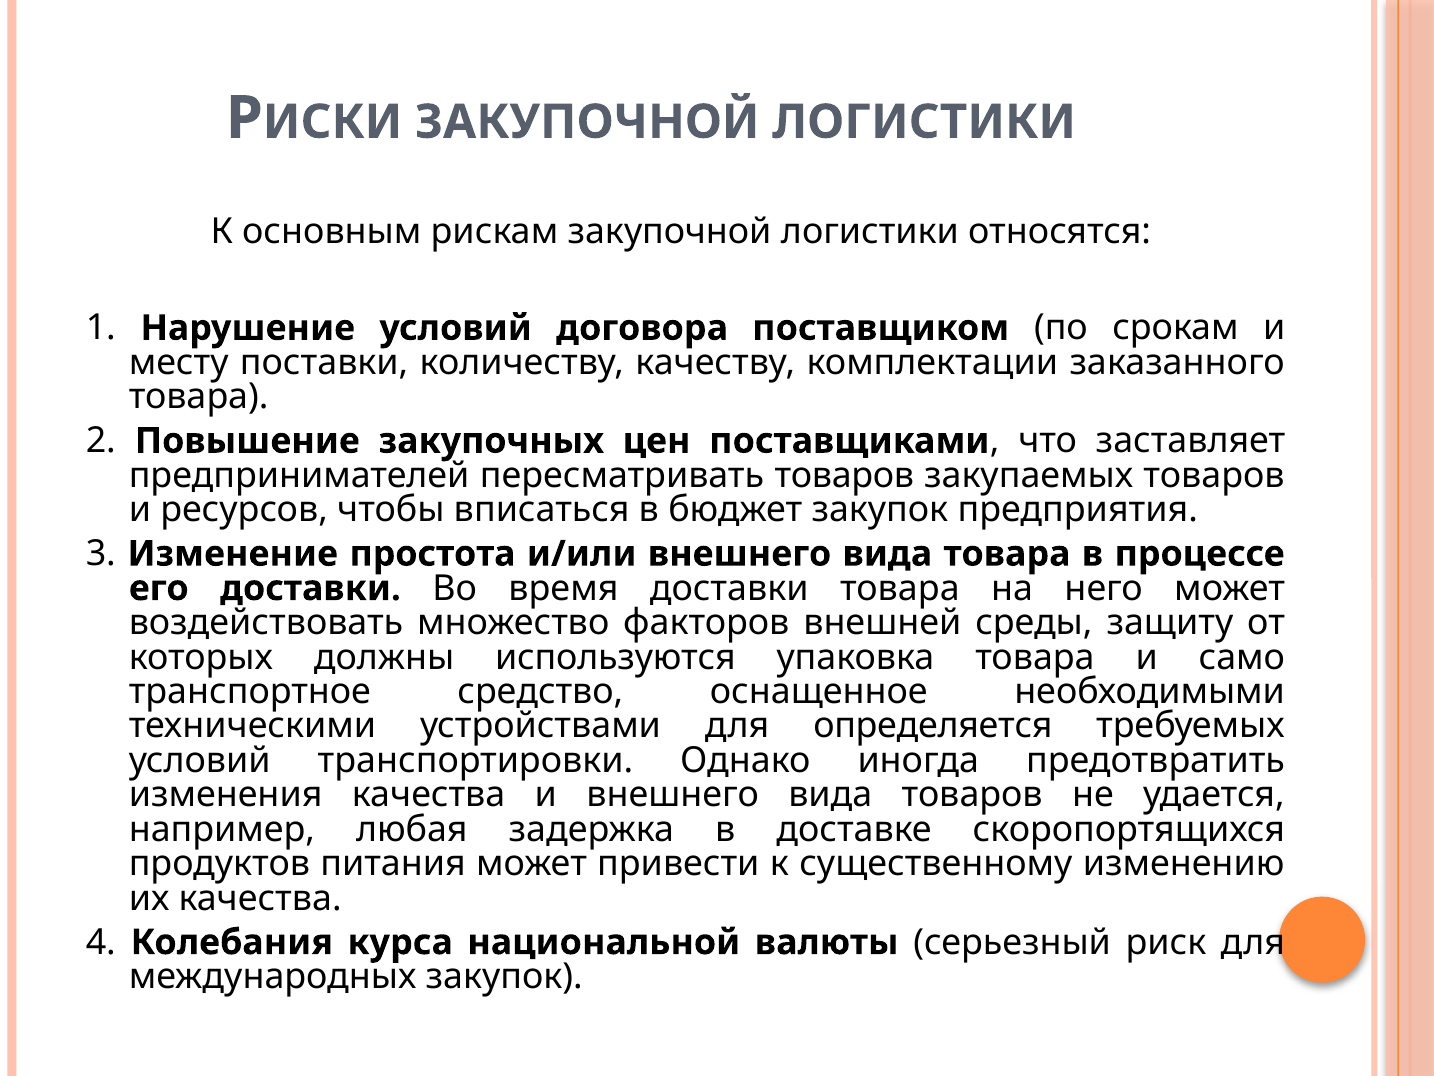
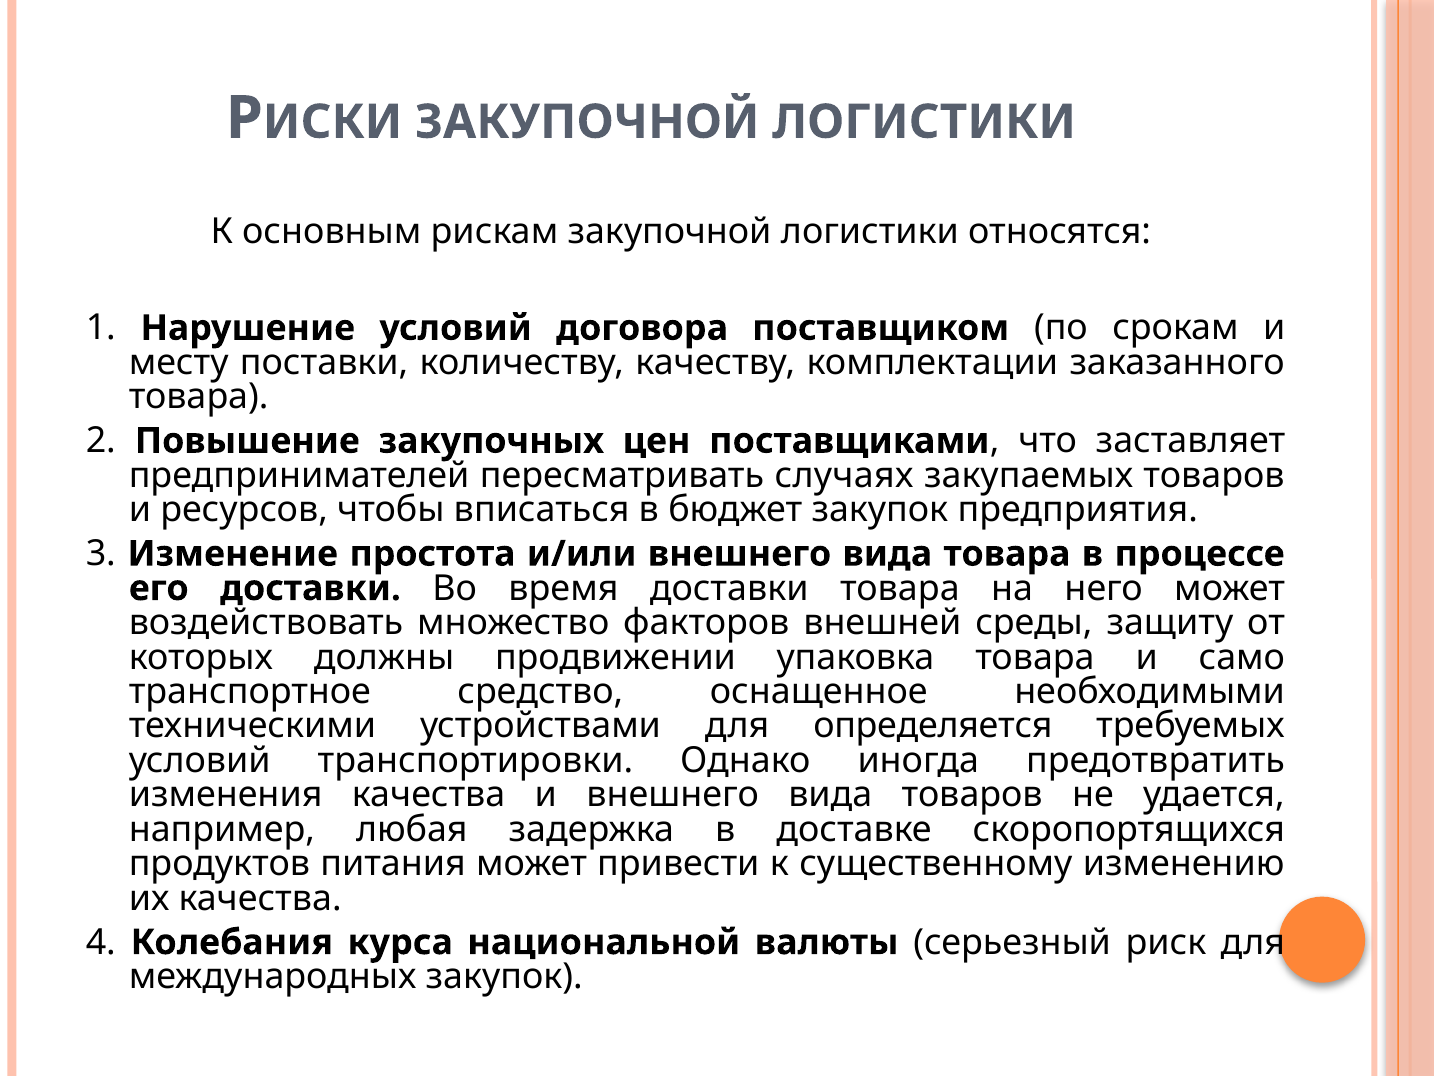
пересматривать товаров: товаров -> случаях (844, 475)
используются: используются -> продвижении (616, 657)
